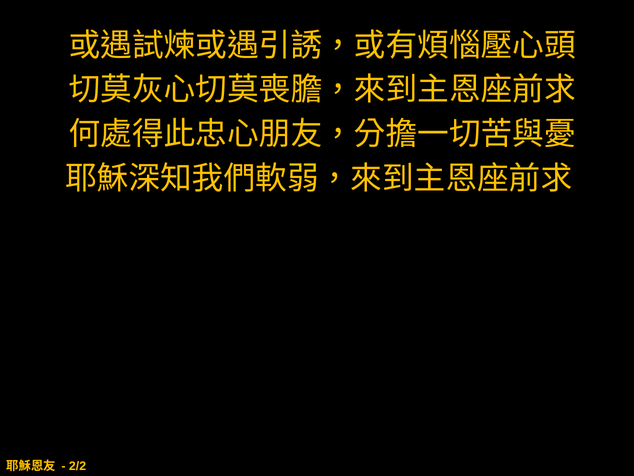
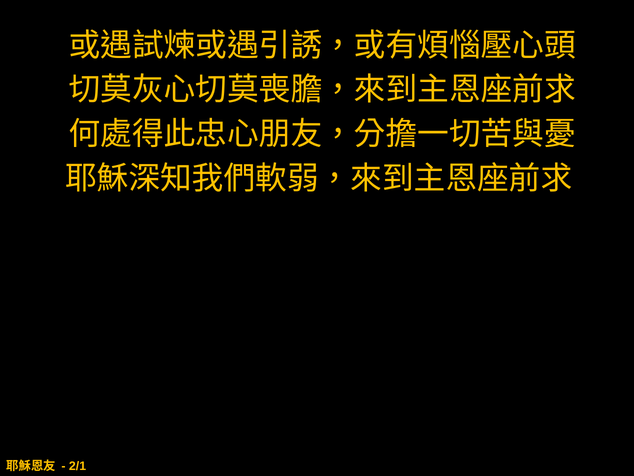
2/2: 2/2 -> 2/1 (78, 466)
